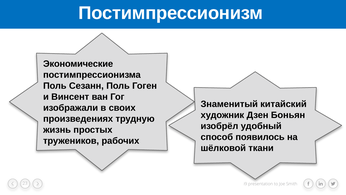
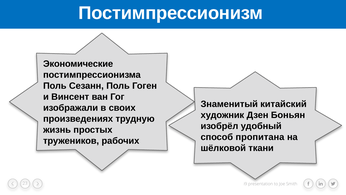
появилось: появилось -> пропитана (260, 137)
